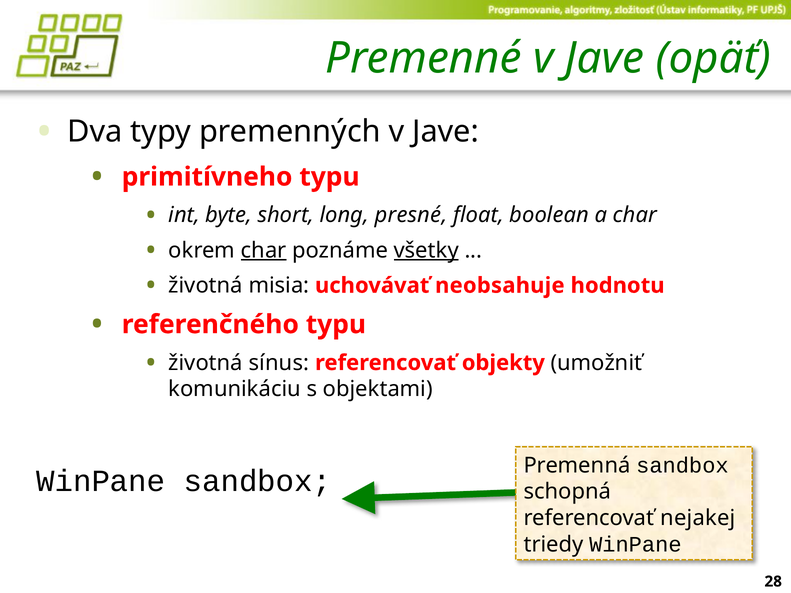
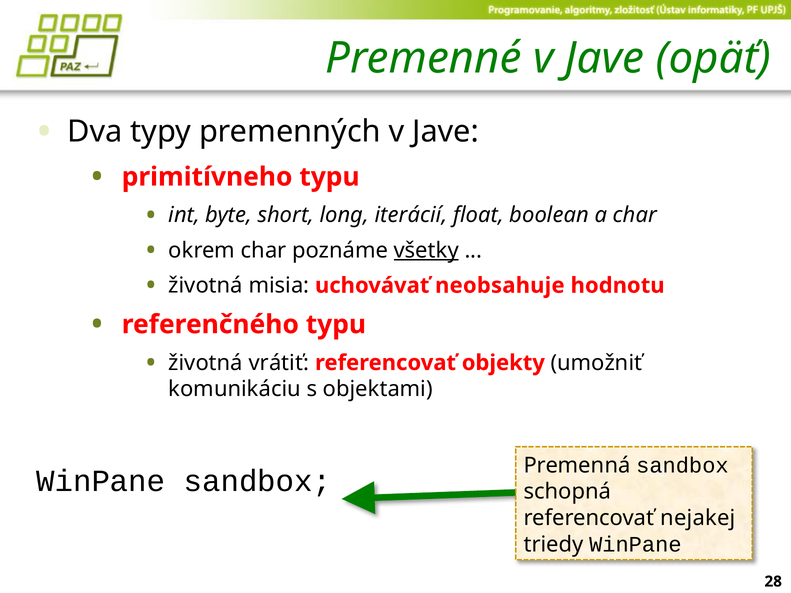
presné: presné -> iterácií (411, 215)
char underline: present -> none (264, 250)
sínus: sínus -> vrátiť (279, 363)
